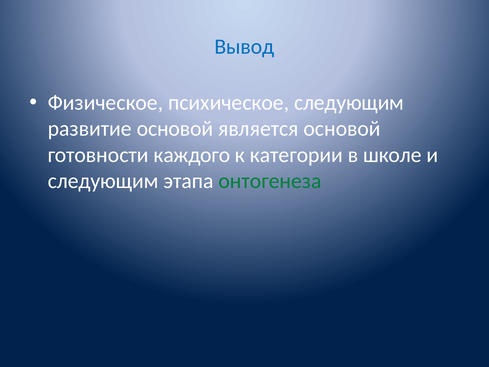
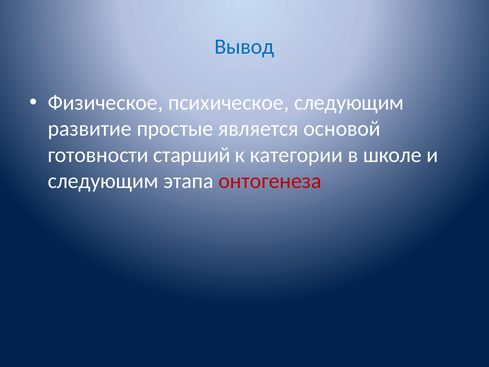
развитие основой: основой -> простые (175, 129)
каждого: каждого -> старший (192, 155)
онтогенеза colour: green -> red (270, 181)
